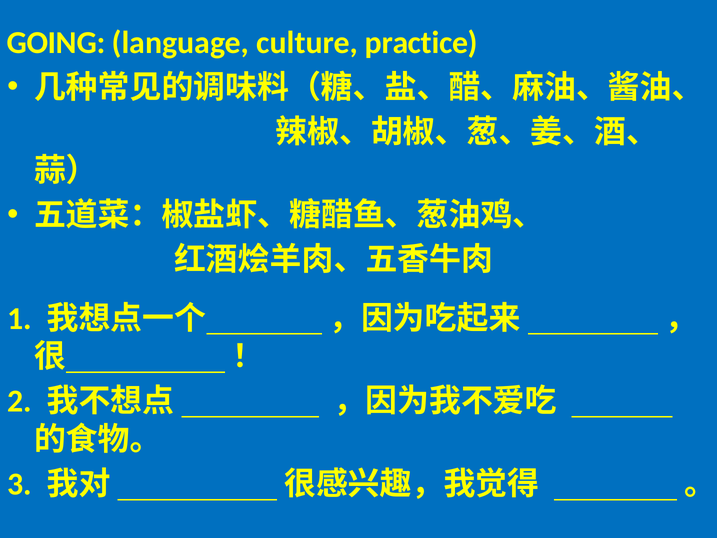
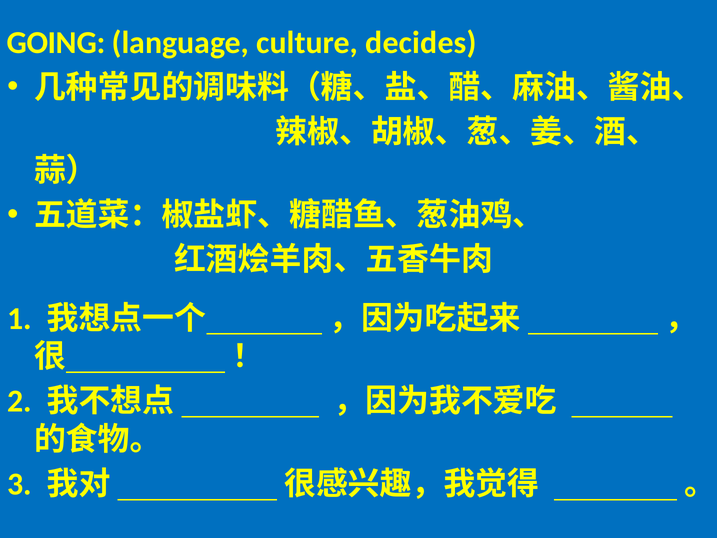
practice: practice -> decides (421, 43)
